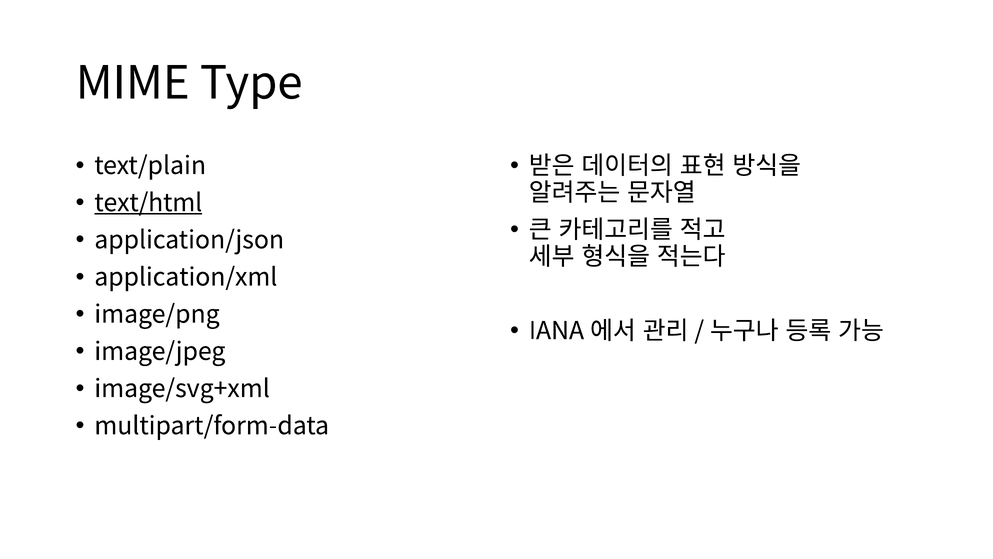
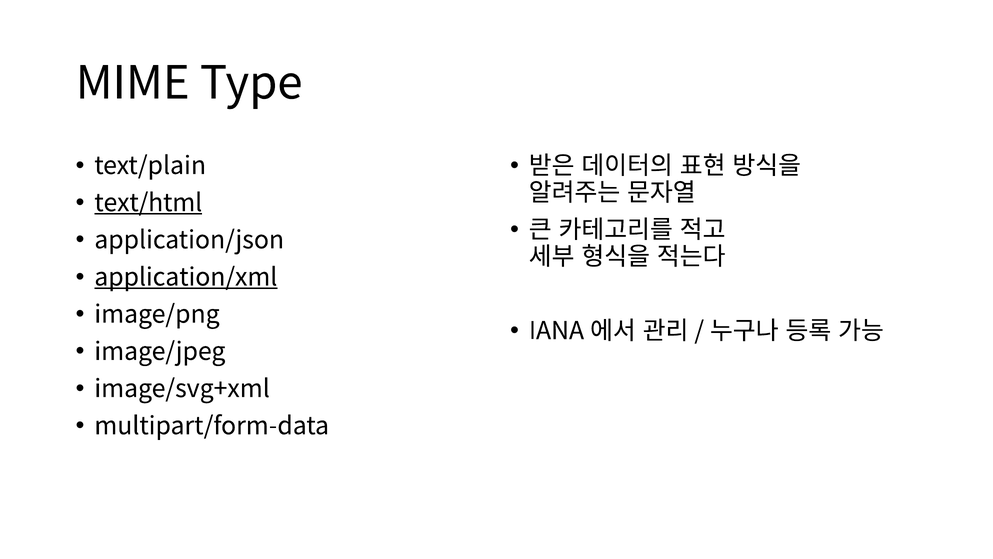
application/xml underline: none -> present (186, 277)
